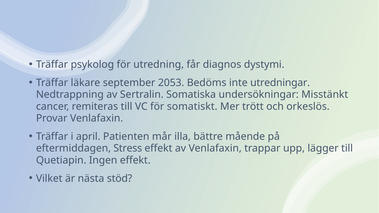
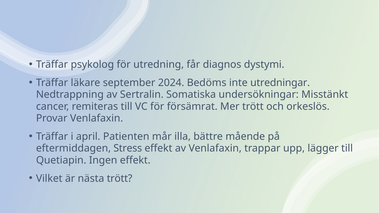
2053: 2053 -> 2024 (171, 83)
somatiskt: somatiskt -> försämrat (192, 107)
nästa stöd: stöd -> trött (120, 179)
